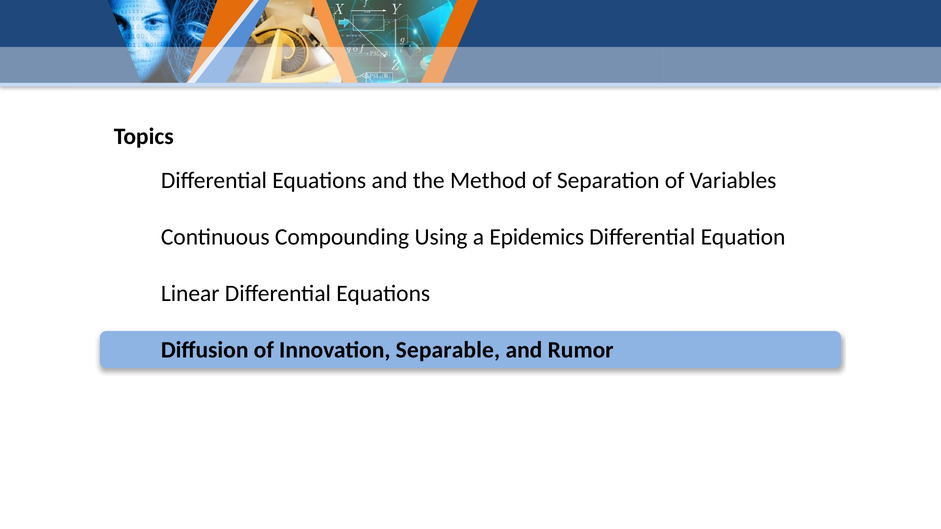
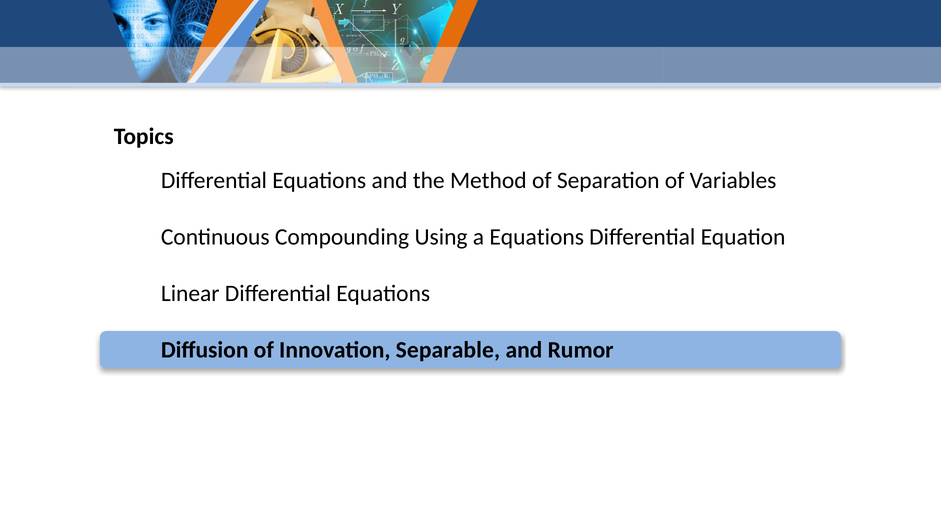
a Epidemics: Epidemics -> Equations (537, 237)
